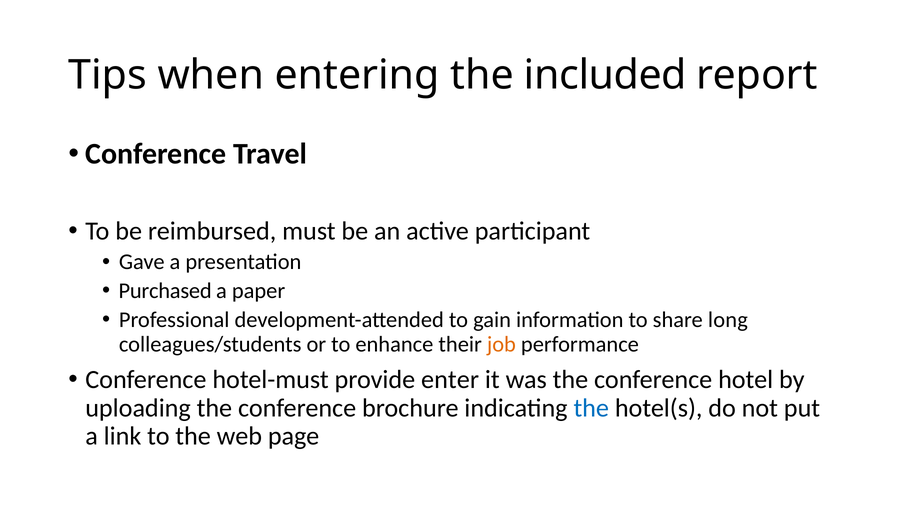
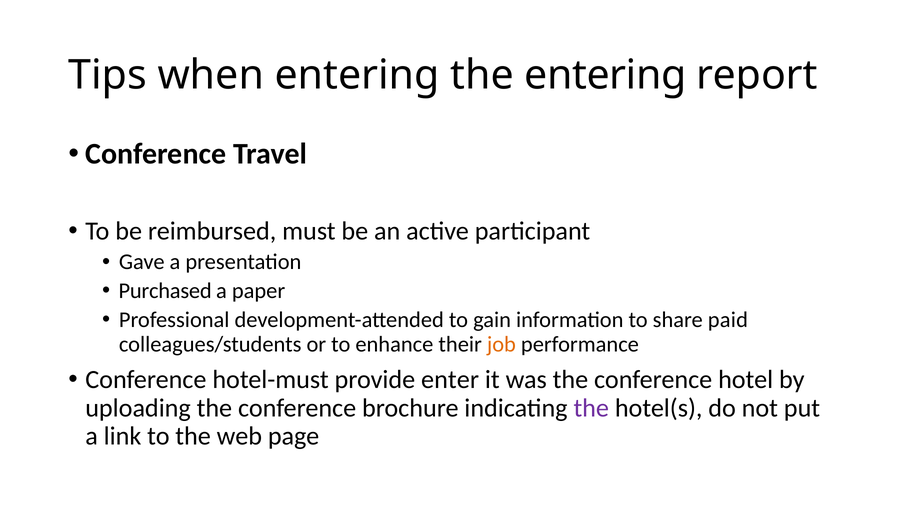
the included: included -> entering (605, 75)
long: long -> paid (728, 320)
the colour: blue -> purple (591, 408)
